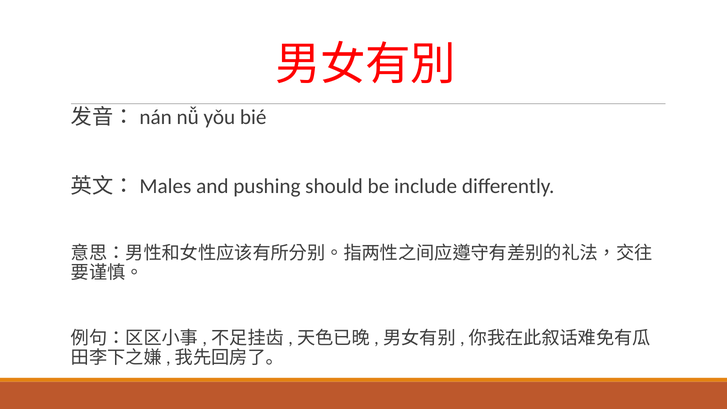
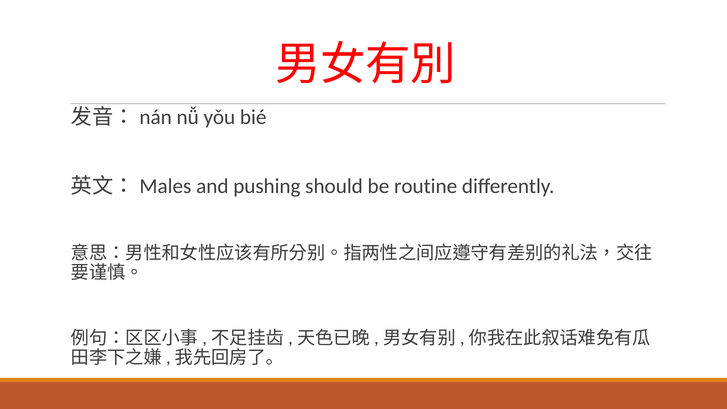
include: include -> routine (426, 186)
